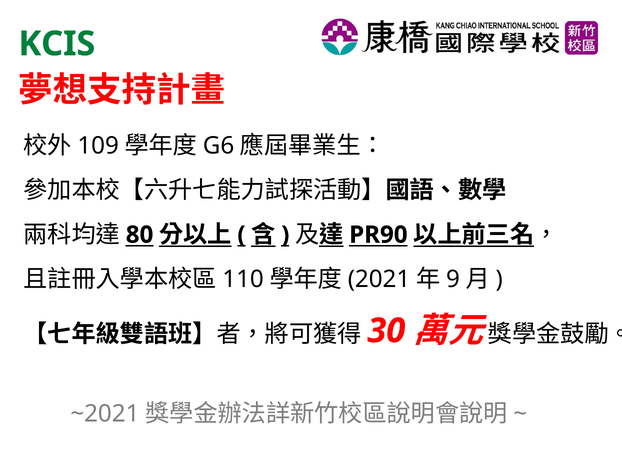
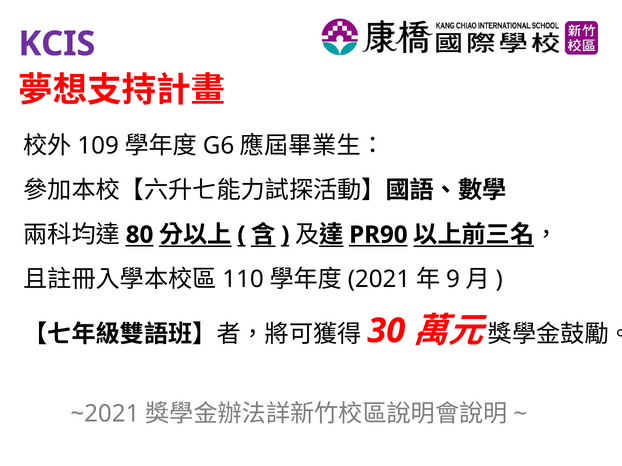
KCIS colour: green -> purple (57, 44)
